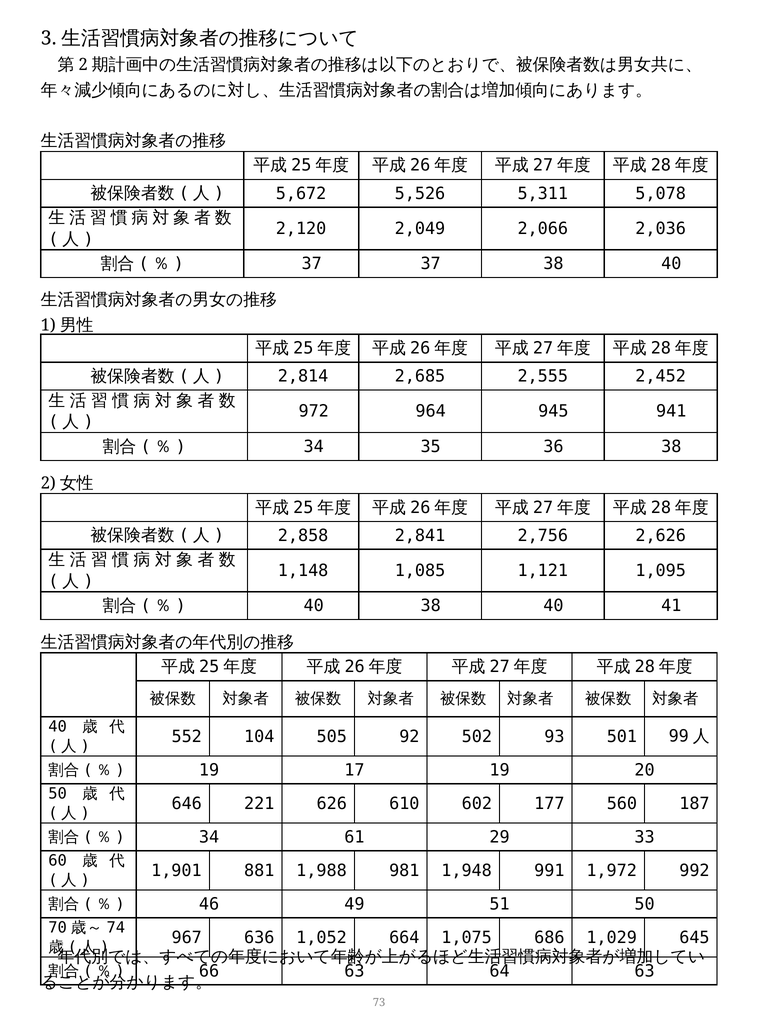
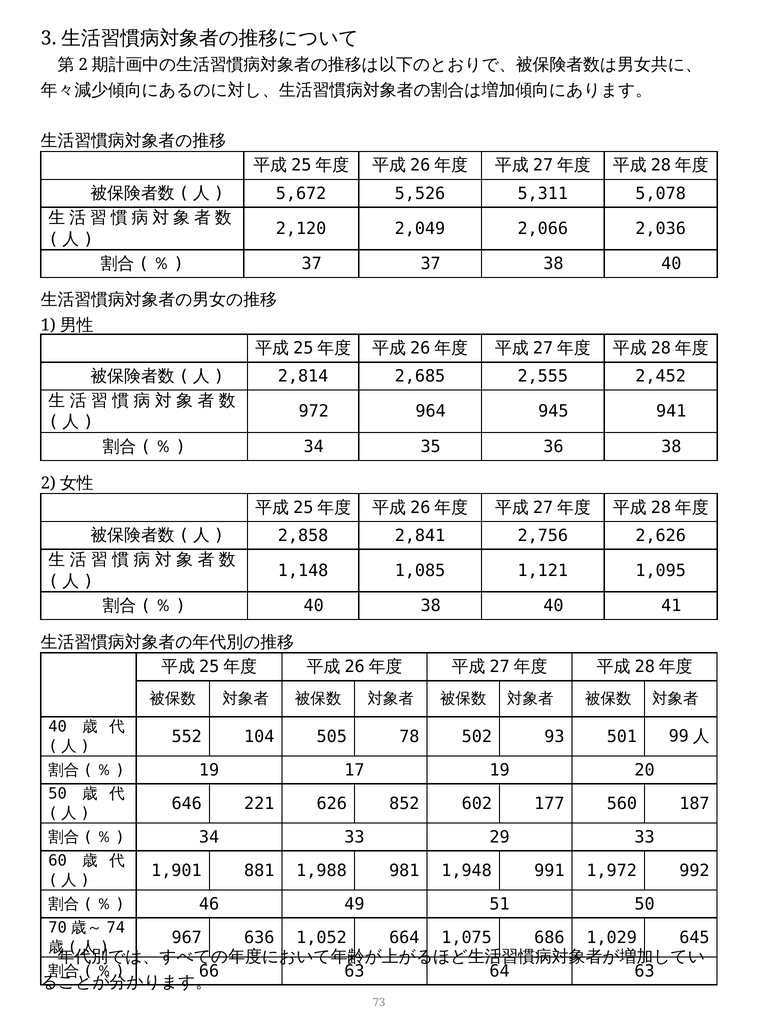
92: 92 -> 78 (409, 736)
610: 610 -> 852 (404, 803)
34 61: 61 -> 33 (354, 837)
